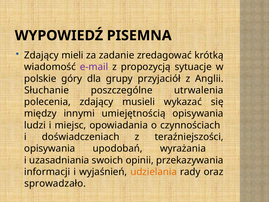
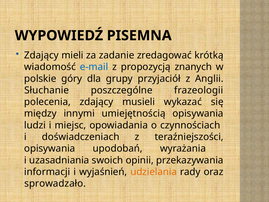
e-mail colour: purple -> blue (94, 67)
sytuacje: sytuacje -> znanych (193, 67)
utrwalenia: utrwalenia -> frazeologii (199, 90)
